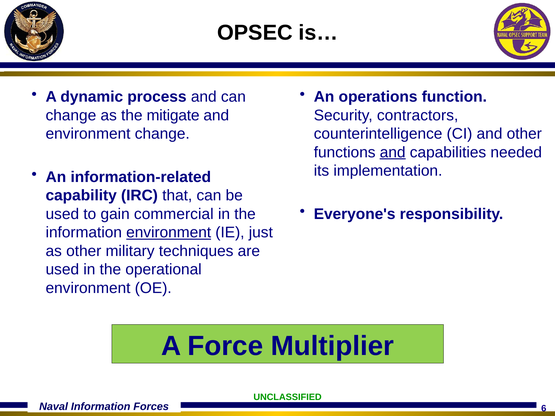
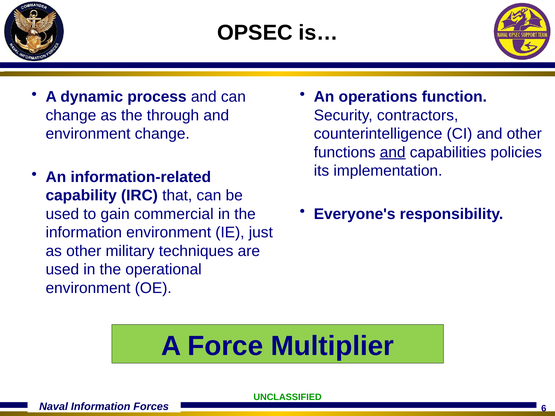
mitigate: mitigate -> through (173, 115)
needed: needed -> policies (516, 152)
environment underline: present -> none (169, 233)
